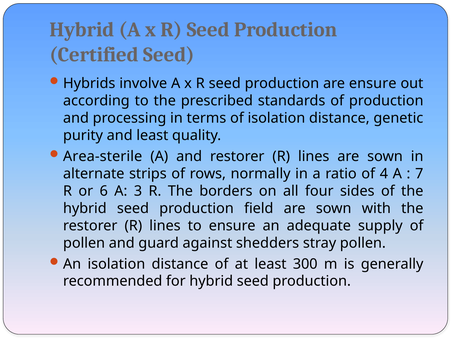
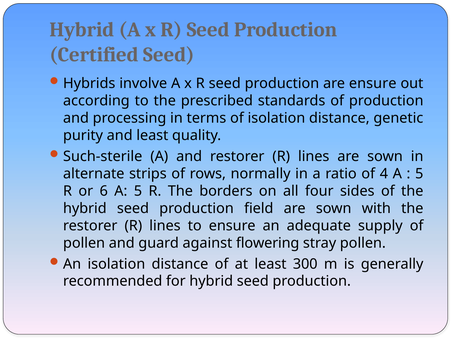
Area-sterile: Area-sterile -> Such-sterile (103, 156)
7: 7 -> 5 (419, 173)
A 3: 3 -> 5 (138, 191)
shedders: shedders -> flowering (268, 242)
